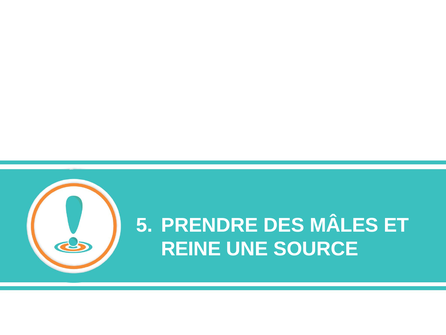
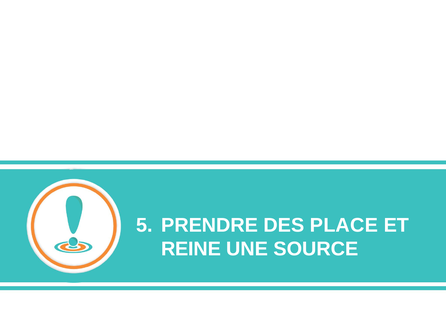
MÂLES: MÂLES -> PLACE (344, 225)
